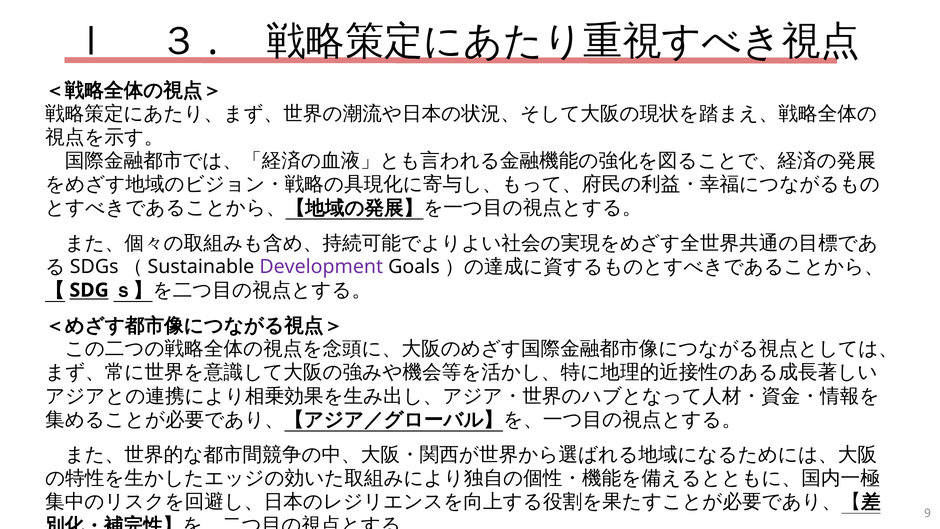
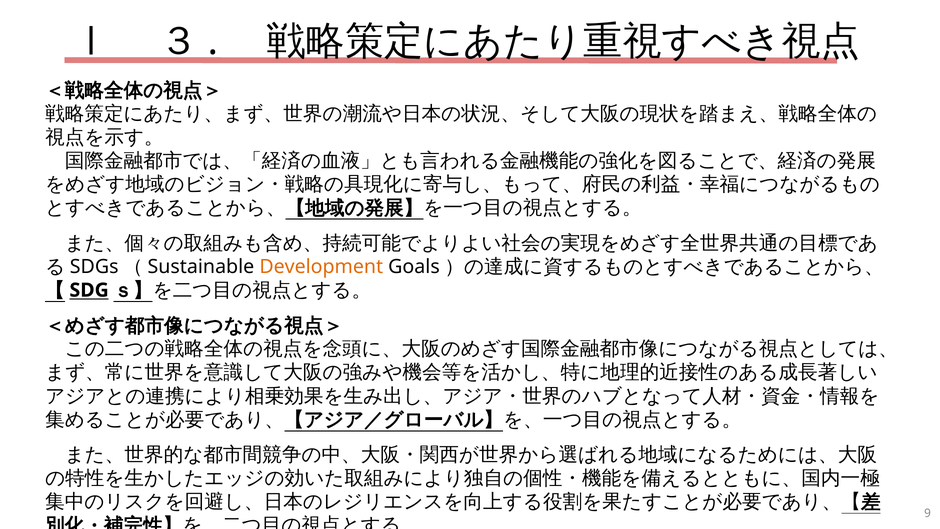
Development colour: purple -> orange (321, 267)
